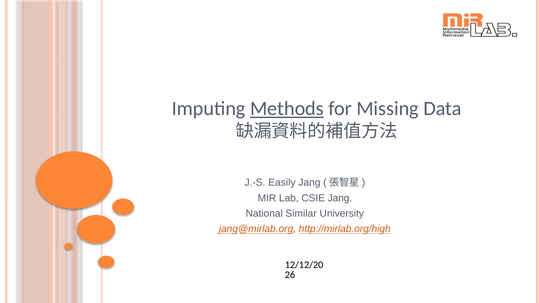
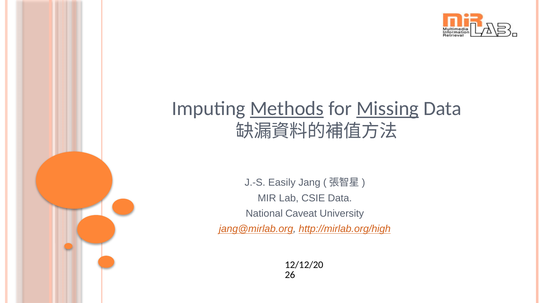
Missing underline: none -> present (388, 109)
CSIE Jang: Jang -> Data (340, 198)
Similar: Similar -> Caveat (301, 214)
